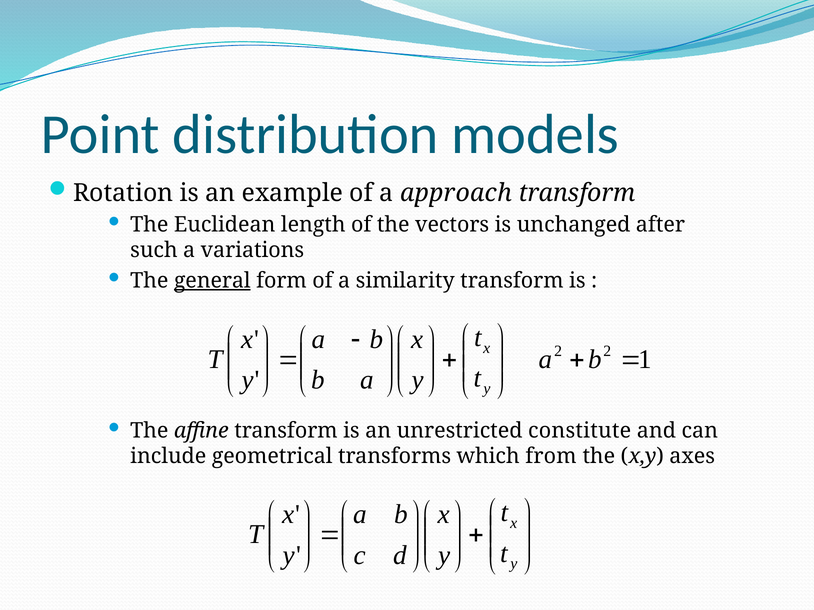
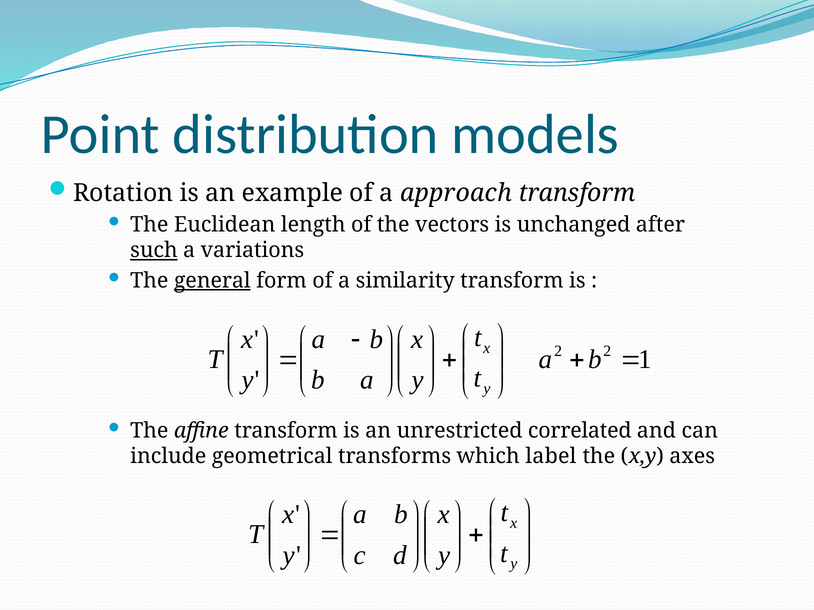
such underline: none -> present (154, 251)
constitute: constitute -> correlated (580, 431)
from: from -> label (551, 457)
